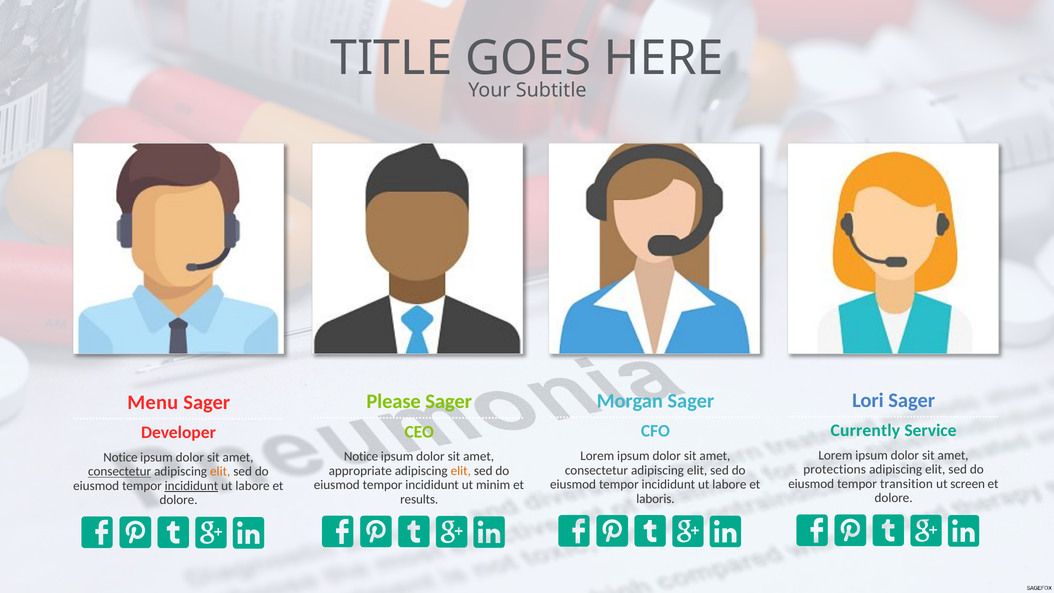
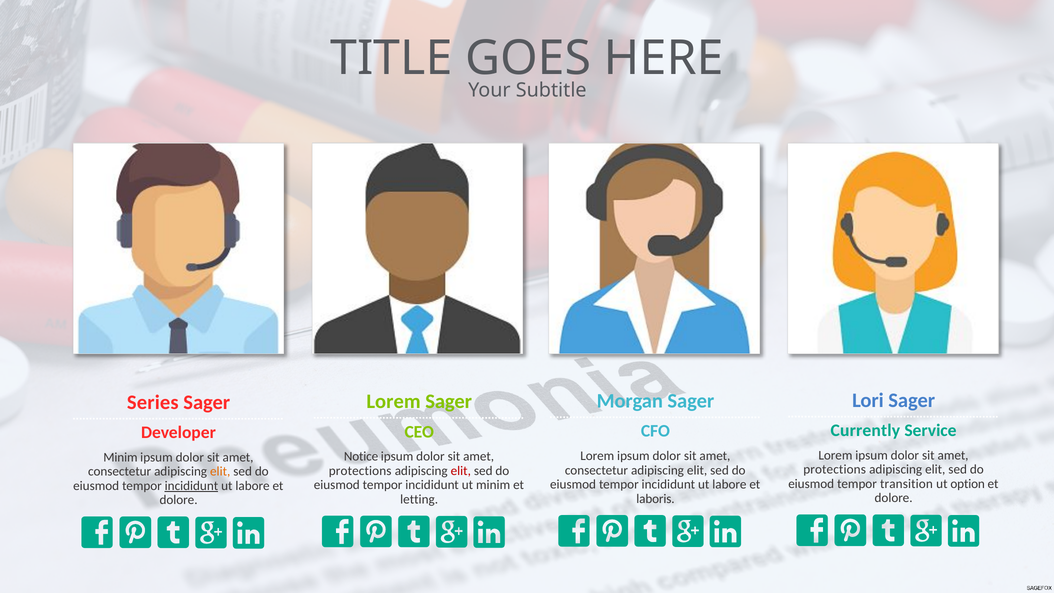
Please: Please -> Lorem (394, 401)
Menu: Menu -> Series (153, 402)
Notice: Notice -> Minim (120, 457)
appropriate: appropriate -> protections (360, 471)
elit colour: orange -> red (461, 471)
consectetur underline: present -> none (120, 472)
screen: screen -> option (968, 484)
results: results -> letting (419, 499)
